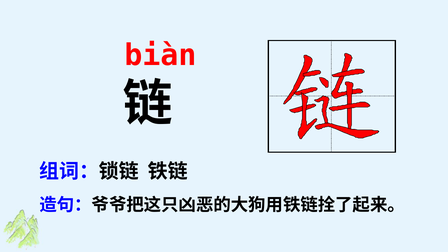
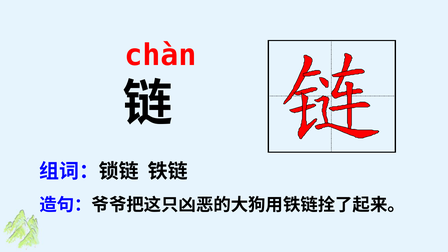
biàn: biàn -> chàn (161, 55)
